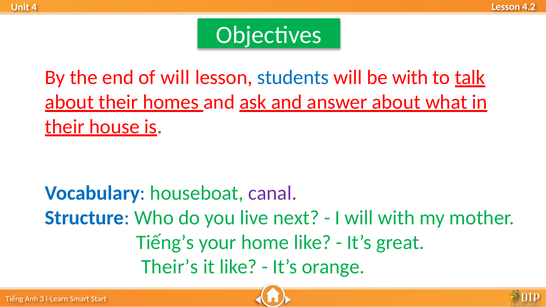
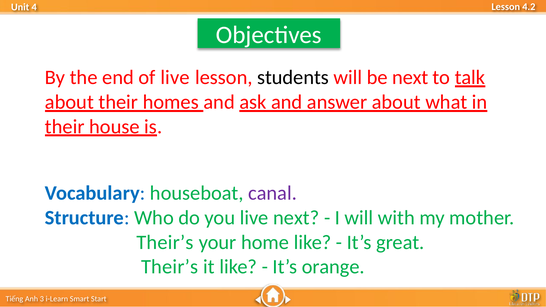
of will: will -> live (175, 78)
students colour: blue -> black (293, 78)
be with: with -> next (410, 78)
Tiếng’s: Tiếng’s -> Their’s (165, 242)
